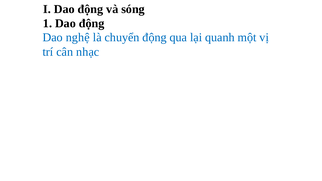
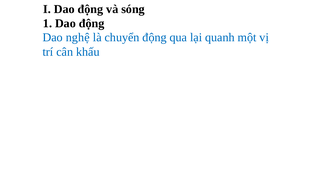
nhạc: nhạc -> khấu (88, 52)
